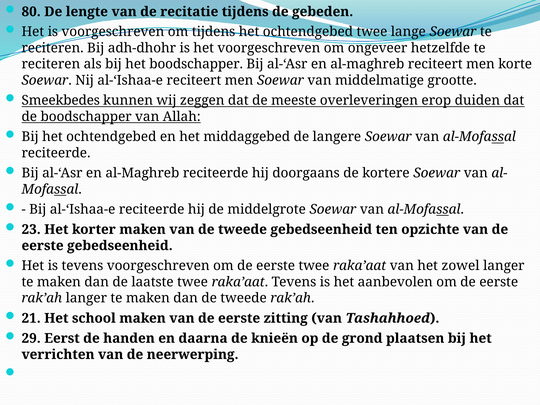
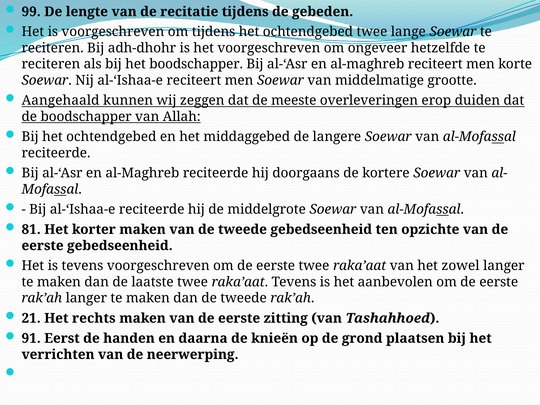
80: 80 -> 99 (31, 12)
Smeekbedes: Smeekbedes -> Aangehaald (61, 100)
23: 23 -> 81 (31, 229)
school: school -> rechts (94, 318)
29: 29 -> 91 (31, 338)
